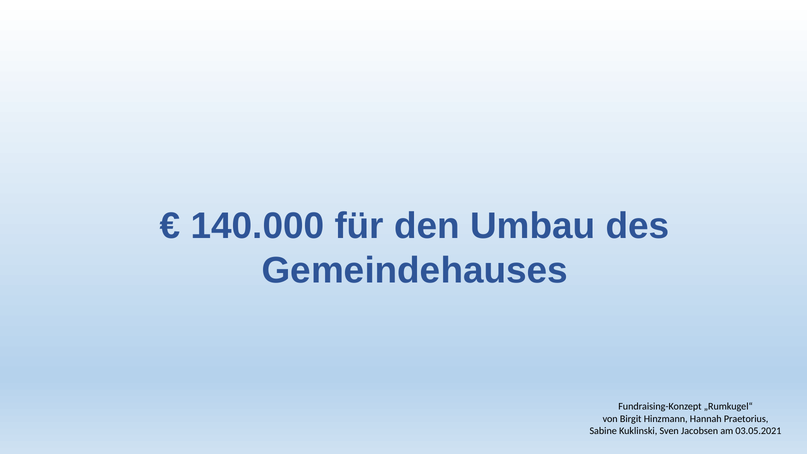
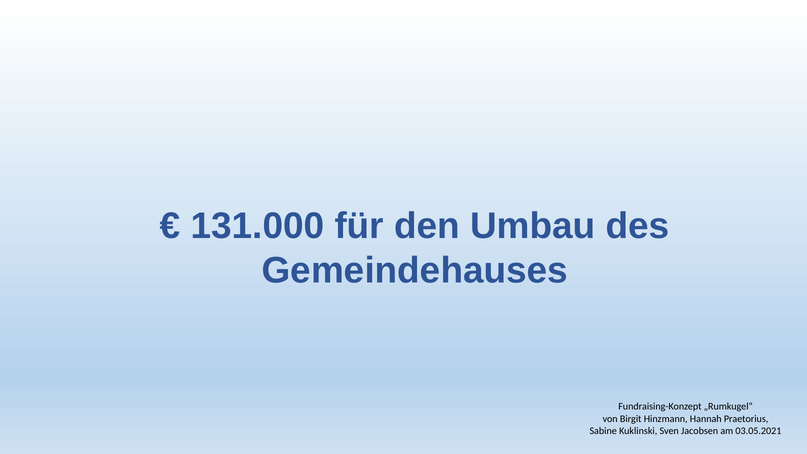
140.000: 140.000 -> 131.000 (258, 226)
